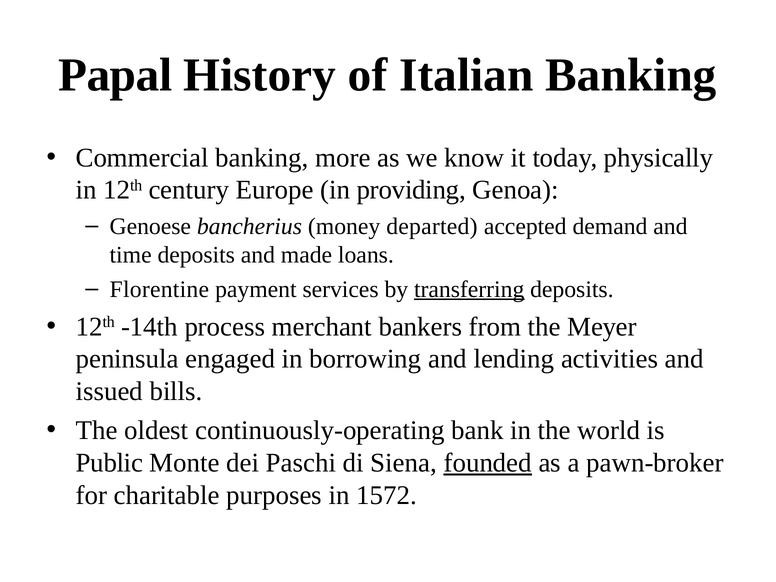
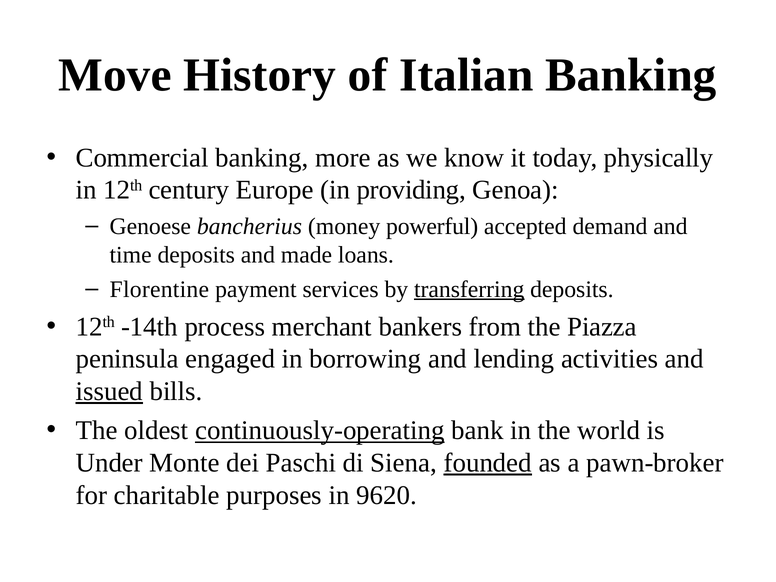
Papal: Papal -> Move (115, 75)
departed: departed -> powerful (432, 226)
Meyer: Meyer -> Piazza (602, 327)
issued underline: none -> present (109, 391)
continuously-operating underline: none -> present (320, 431)
Public: Public -> Under (109, 463)
1572: 1572 -> 9620 (387, 495)
